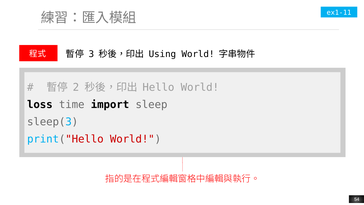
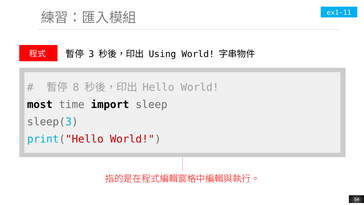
2: 2 -> 8 (76, 87)
loss: loss -> most (40, 104)
